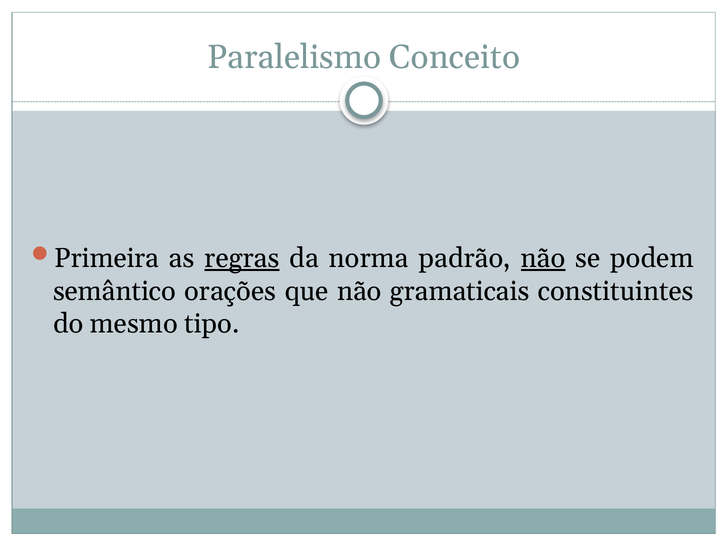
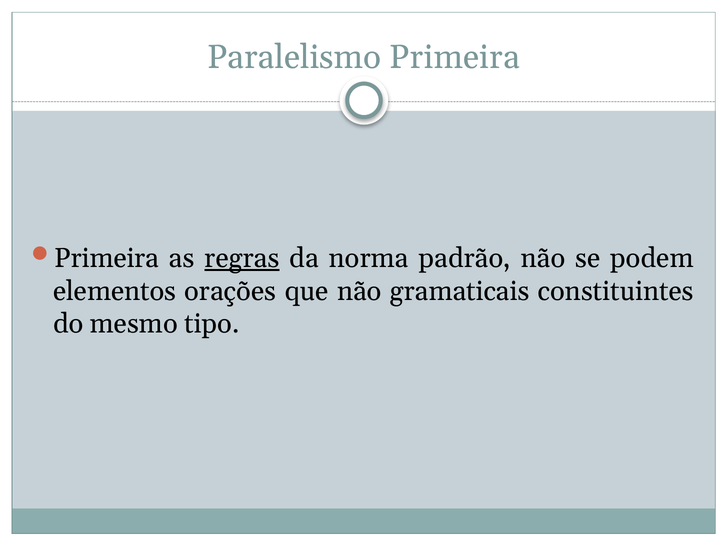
Paralelismo Conceito: Conceito -> Primeira (455, 57)
não underline: present -> none (543, 258)
semântico: semântico -> elementos (115, 291)
